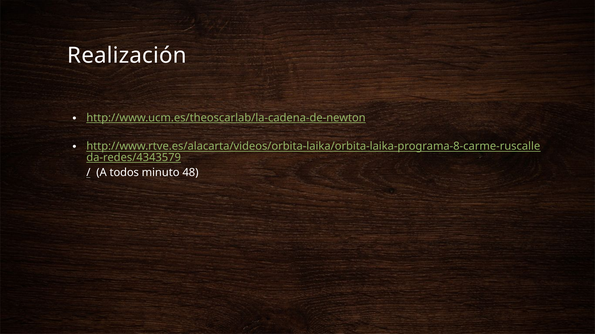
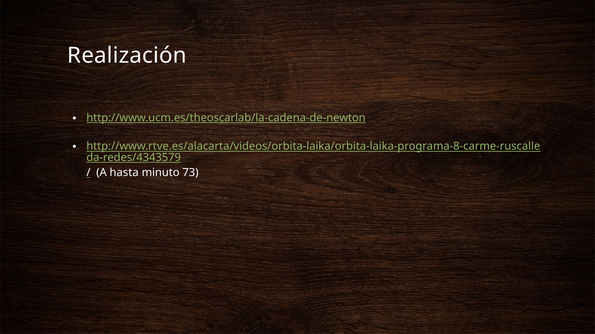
todos: todos -> hasta (124, 173)
48: 48 -> 73 (190, 173)
